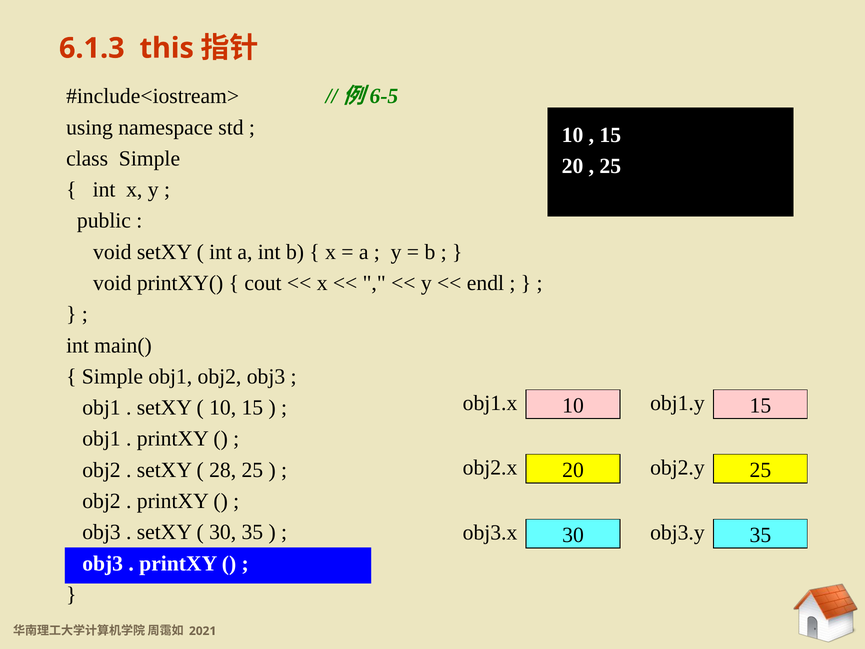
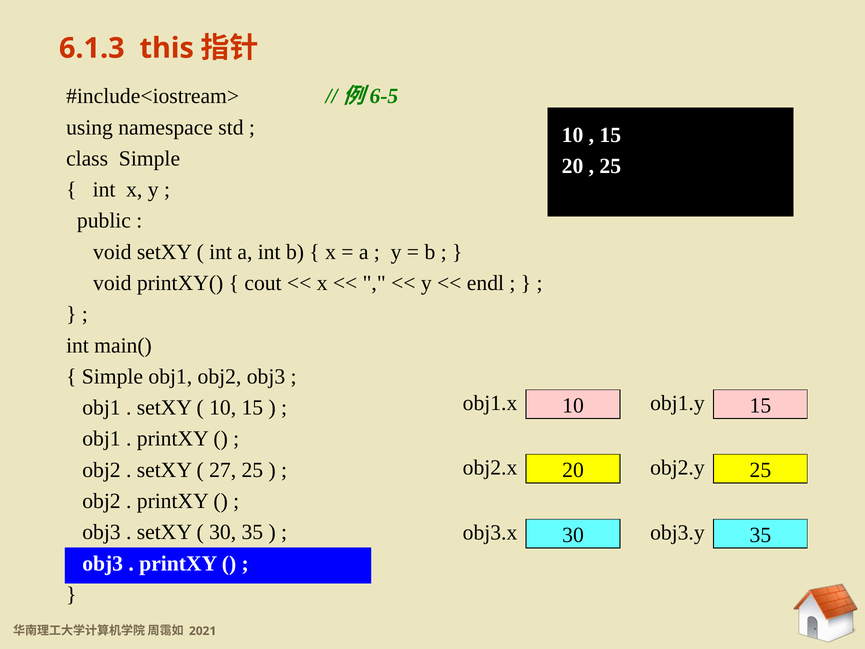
28: 28 -> 27 (223, 470)
